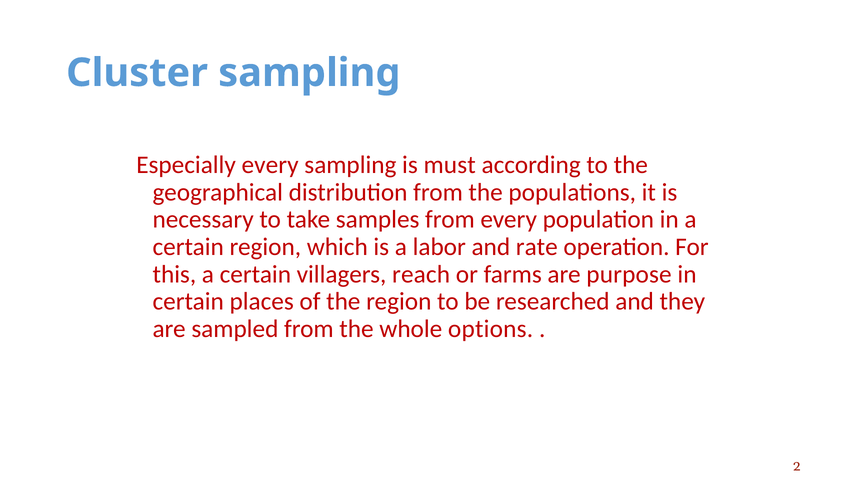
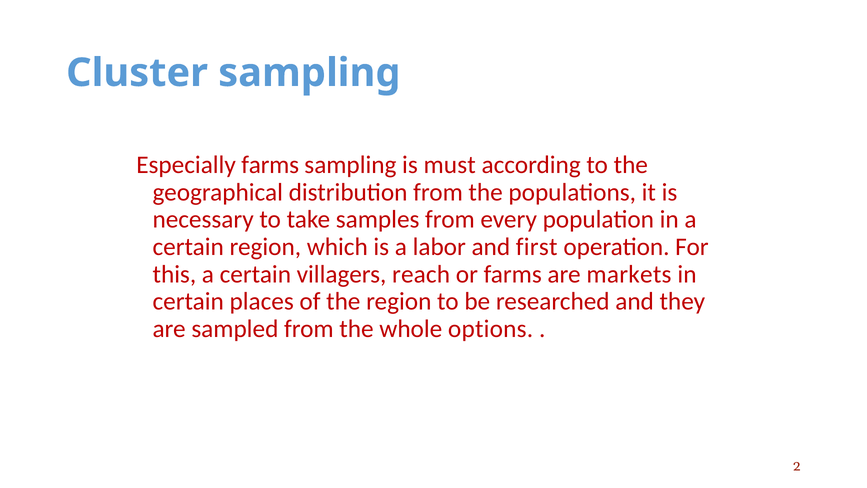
Especially every: every -> farms (270, 165)
rate: rate -> first (537, 247)
purpose: purpose -> markets (629, 274)
